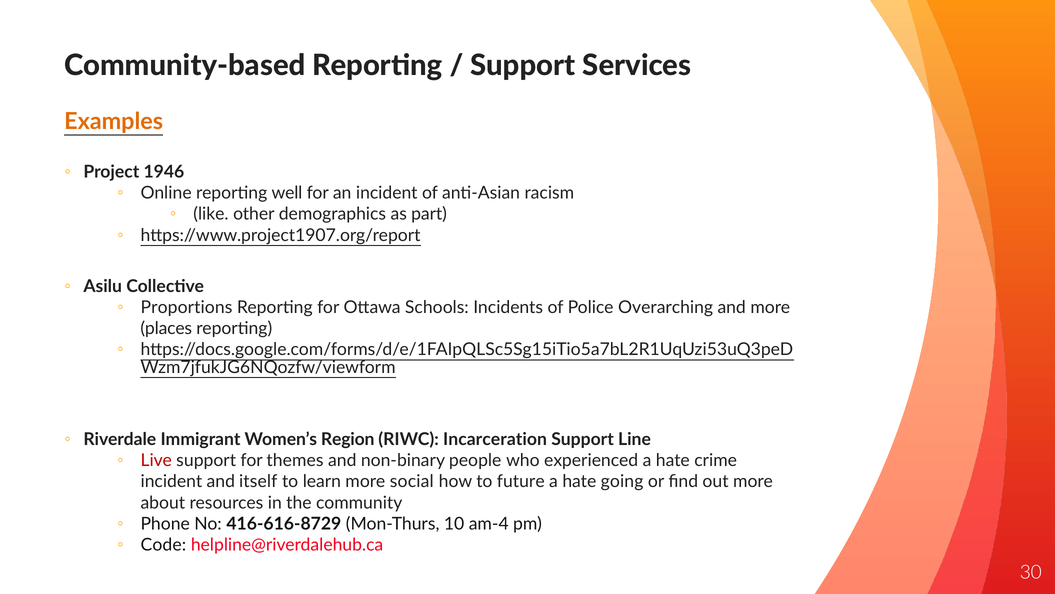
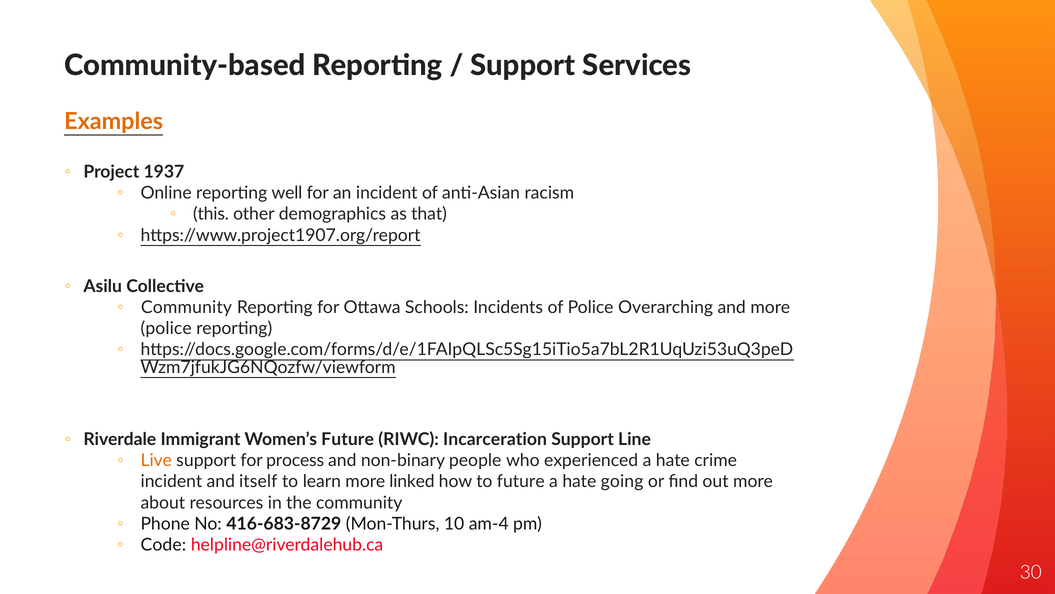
1946: 1946 -> 1937 (164, 172)
like: like -> this (211, 214)
part: part -> that (429, 214)
Proportions: Proportions -> Community (186, 307)
places: places -> police (166, 328)
Women’s Region: Region -> Future (348, 439)
Live colour: red -> orange (156, 460)
themes: themes -> process (295, 460)
social: social -> linked (412, 481)
416-616-8729: 416-616-8729 -> 416-683-8729 (284, 523)
